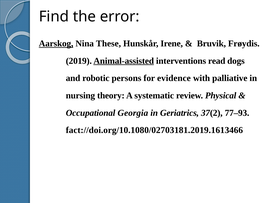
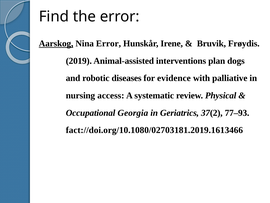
Nina These: These -> Error (108, 43)
Animal-assisted underline: present -> none (124, 61)
read: read -> plan (217, 61)
persons: persons -> diseases (127, 78)
theory: theory -> access (111, 95)
